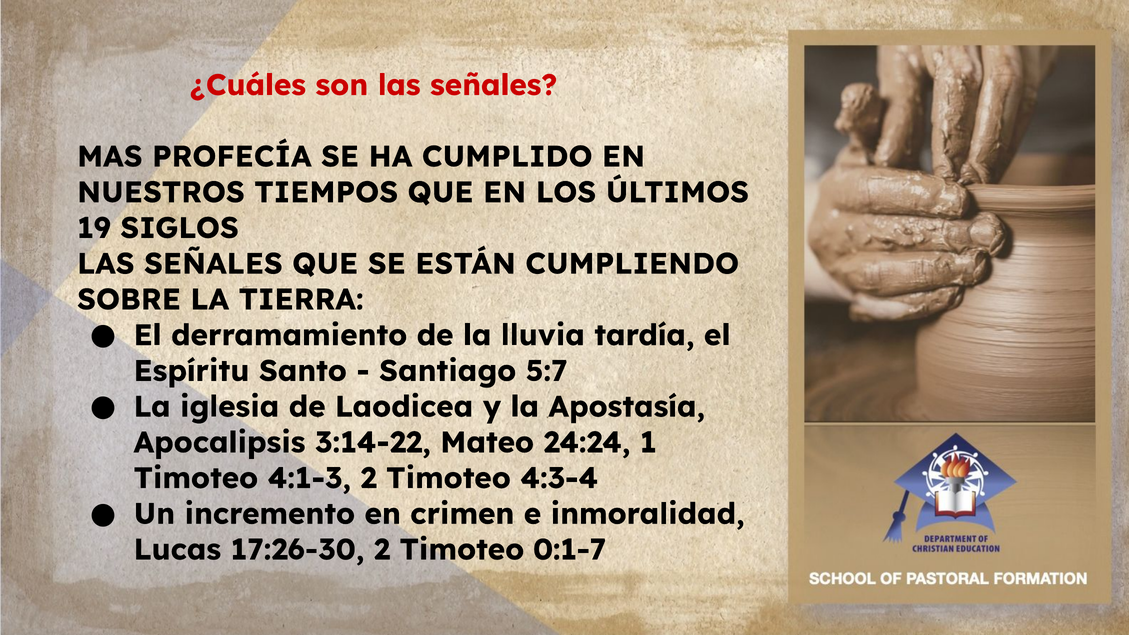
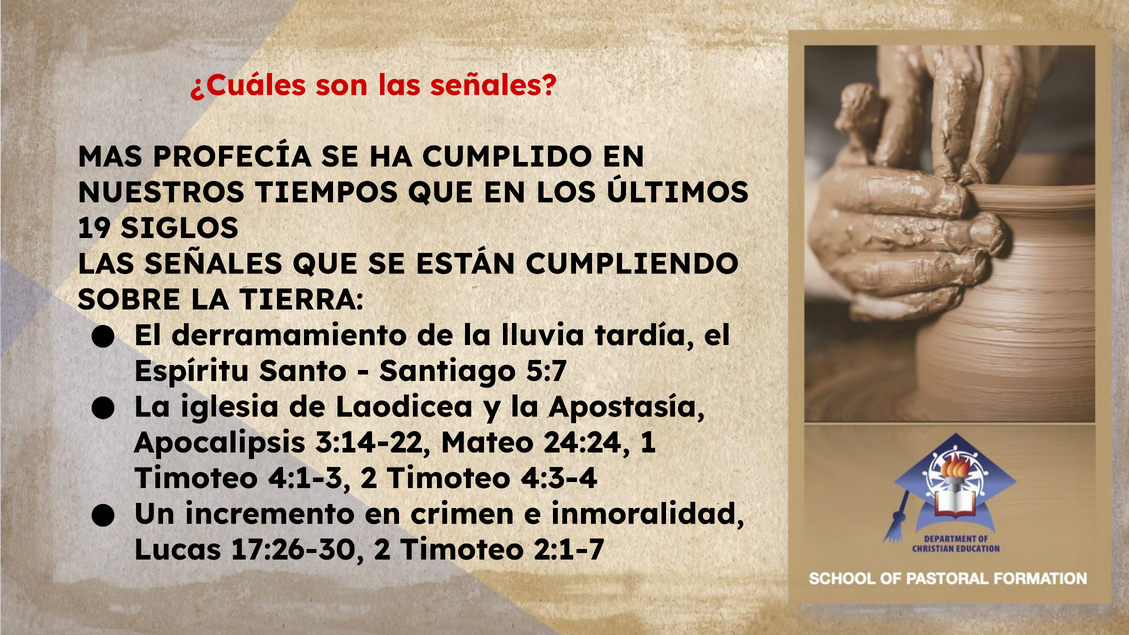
0:1-7: 0:1-7 -> 2:1-7 (569, 550)
